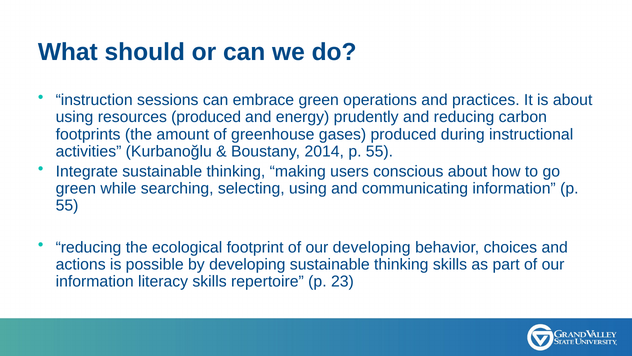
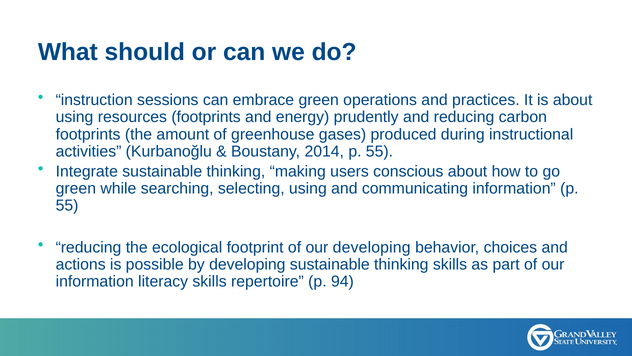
resources produced: produced -> footprints (206, 117)
23: 23 -> 94 (342, 281)
